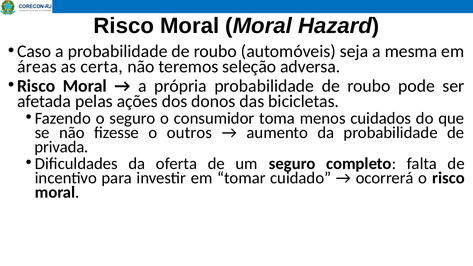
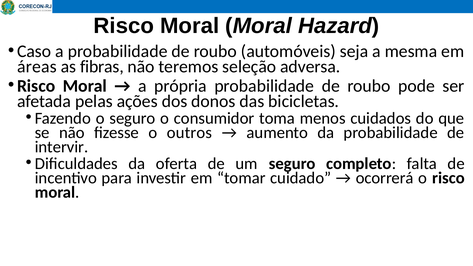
certa: certa -> fibras (102, 67)
privada: privada -> intervir (62, 147)
